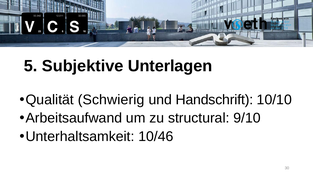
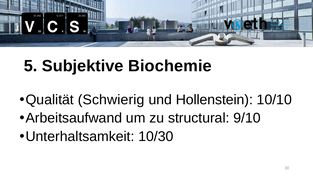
Unterlagen: Unterlagen -> Biochemie (170, 66)
Handschrift: Handschrift -> Hollenstein (214, 100)
10/46: 10/46 -> 10/30 (156, 137)
